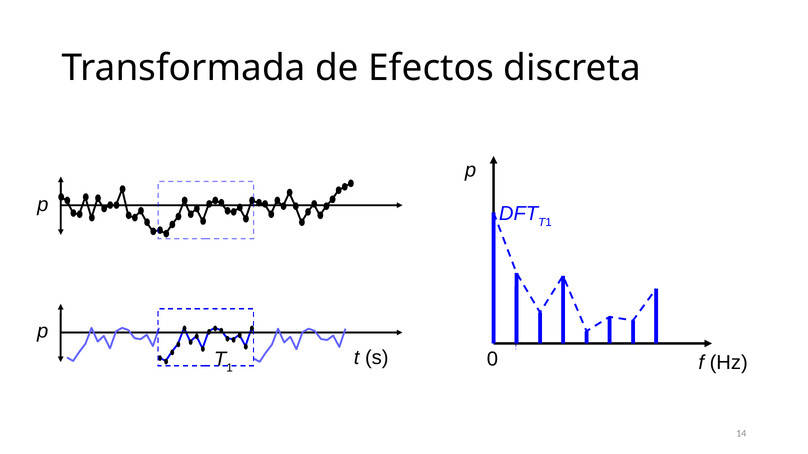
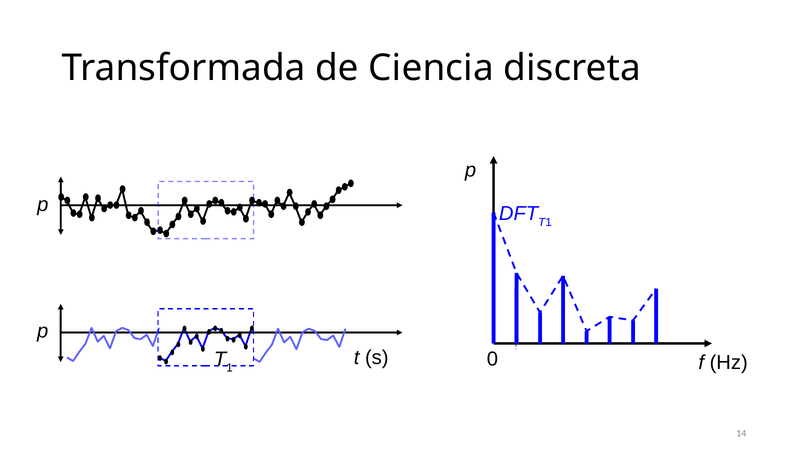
Efectos: Efectos -> Ciencia (431, 68)
